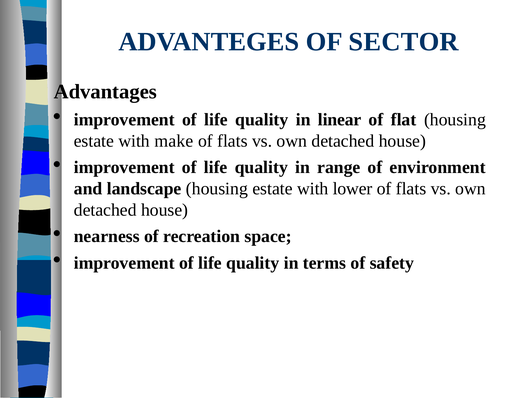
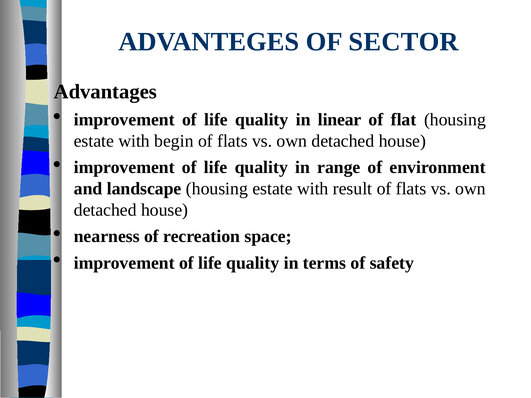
make: make -> begin (174, 141)
lower: lower -> result (353, 189)
